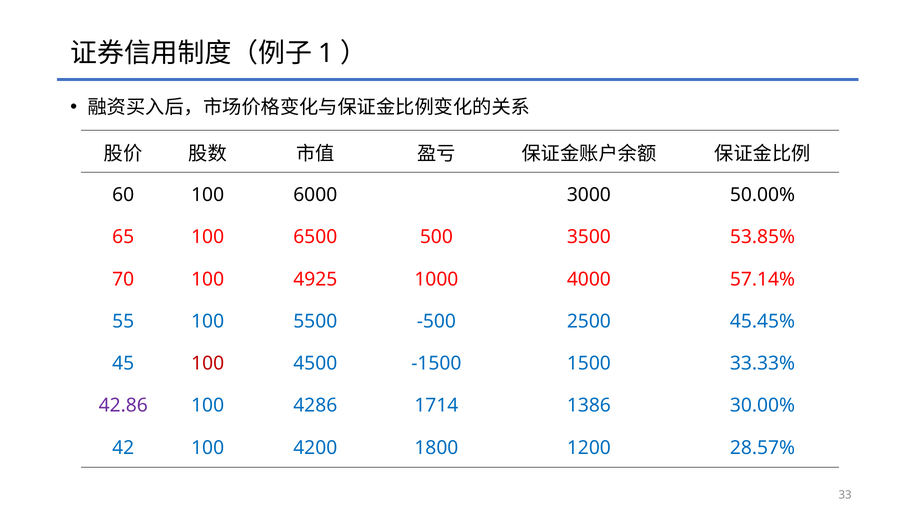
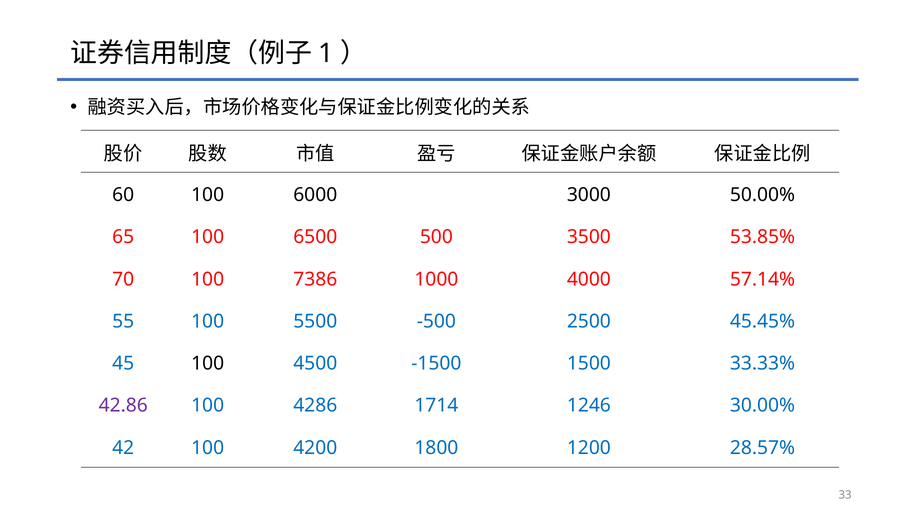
4925: 4925 -> 7386 (315, 279)
100 colour: red -> black (208, 363)
1386: 1386 -> 1246 (589, 405)
